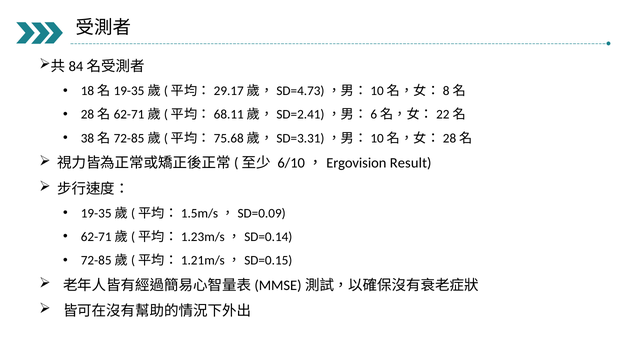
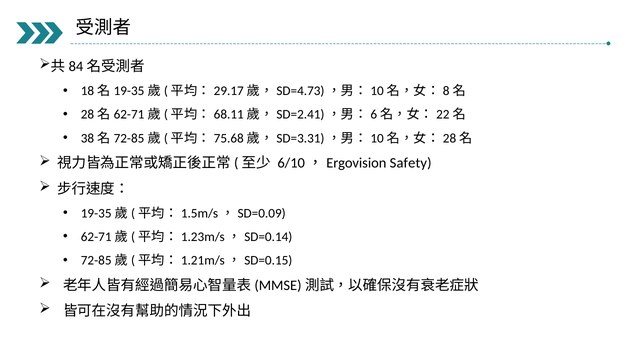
Result: Result -> Safety (411, 163)
